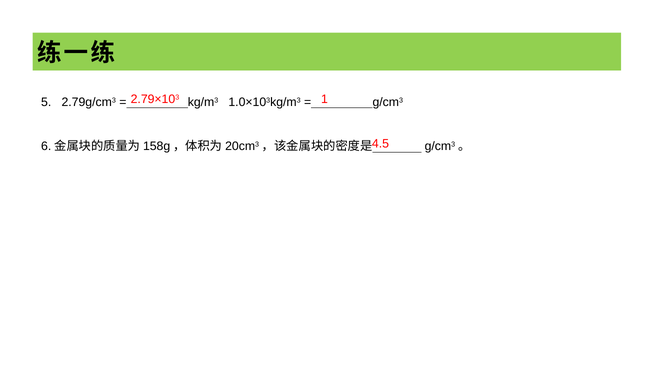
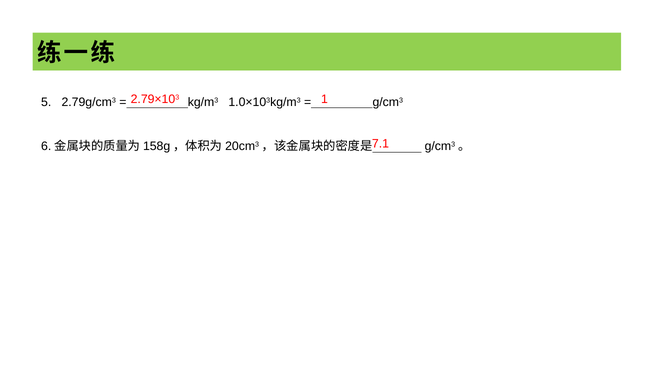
4.5: 4.5 -> 7.1 (380, 144)
